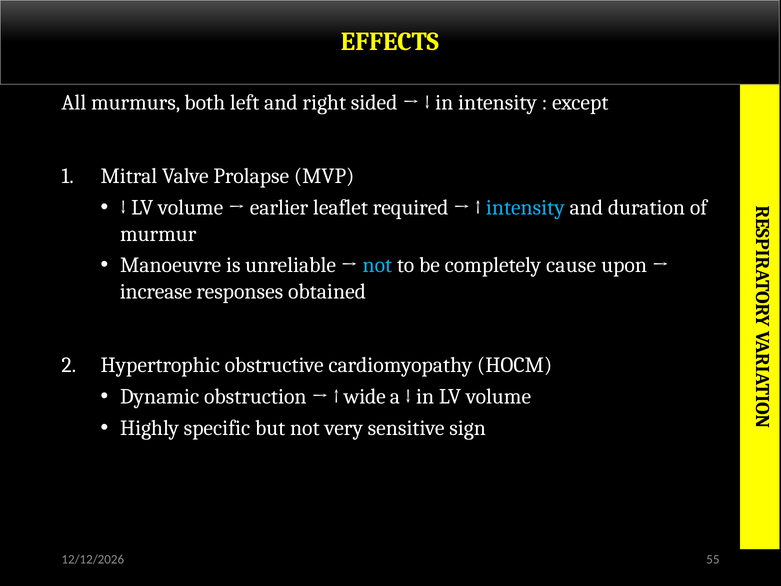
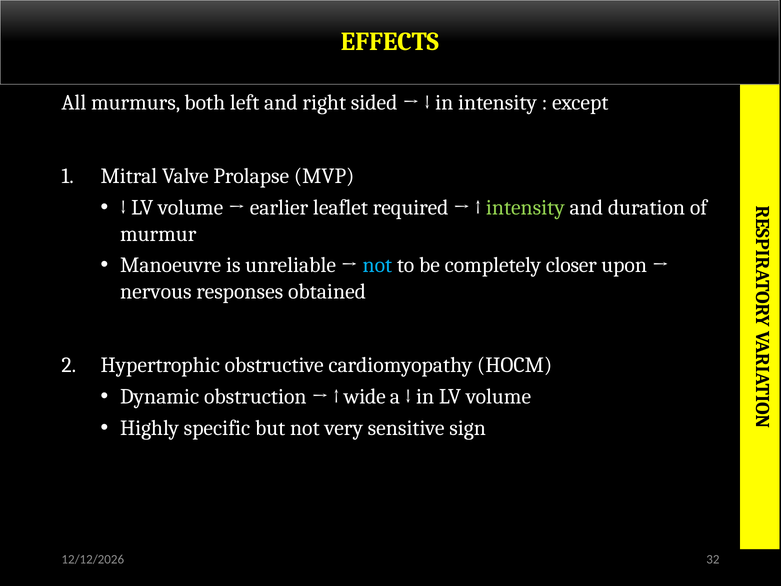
intensity colour: light blue -> light green (525, 208)
cause: cause -> closer (571, 265)
increase: increase -> nervous (156, 291)
55: 55 -> 32 (713, 559)
